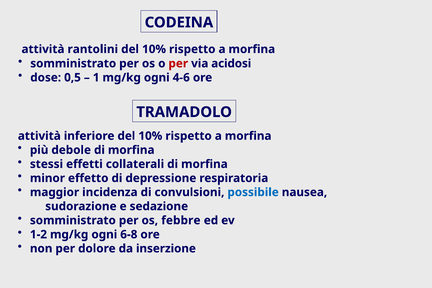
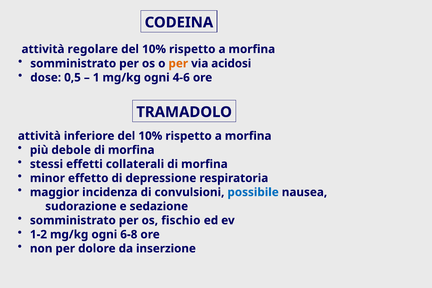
rantolini: rantolini -> regolare (93, 49)
per colour: red -> orange (178, 63)
febbre: febbre -> fischio (181, 220)
